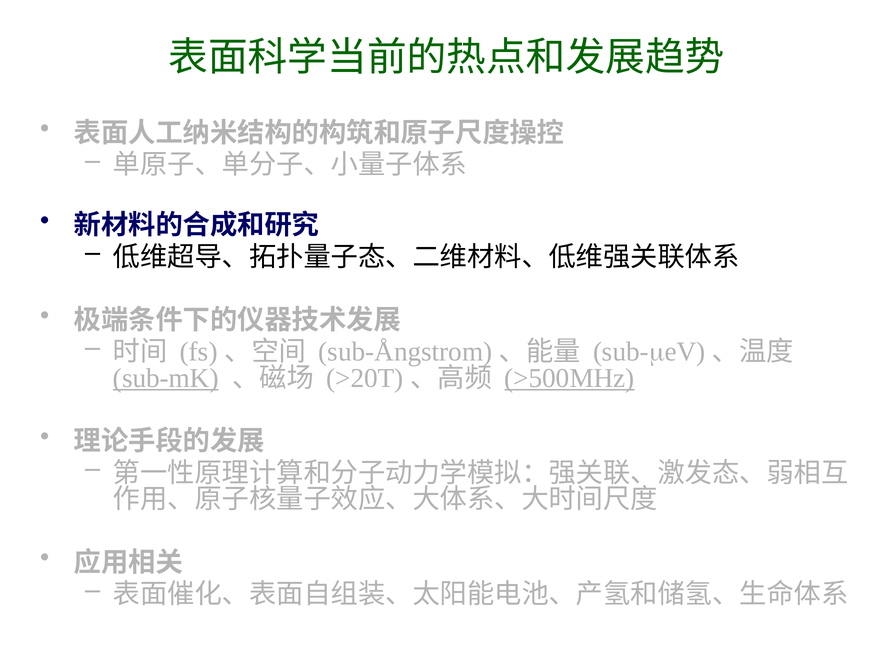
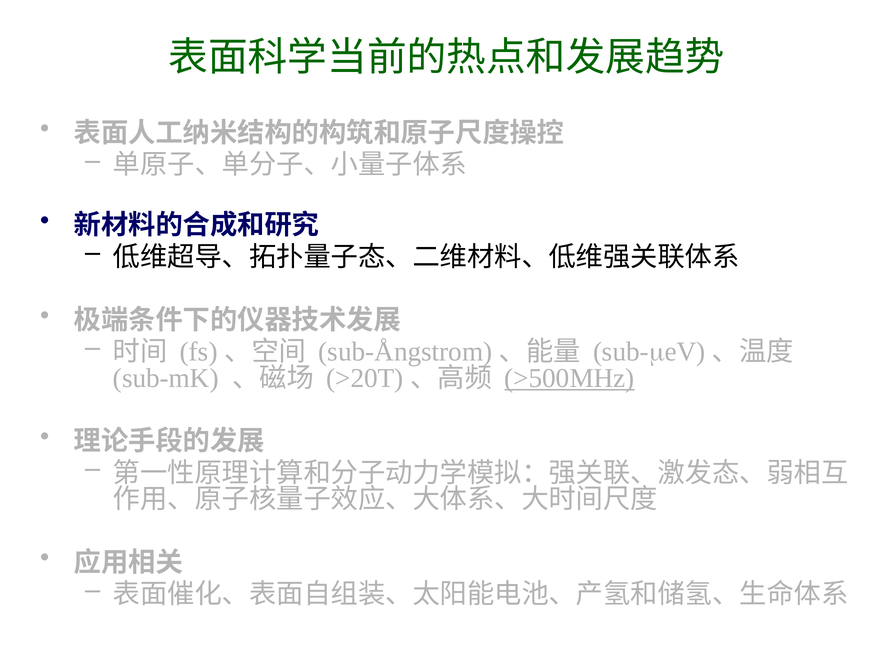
sub-mK underline: present -> none (166, 378)
